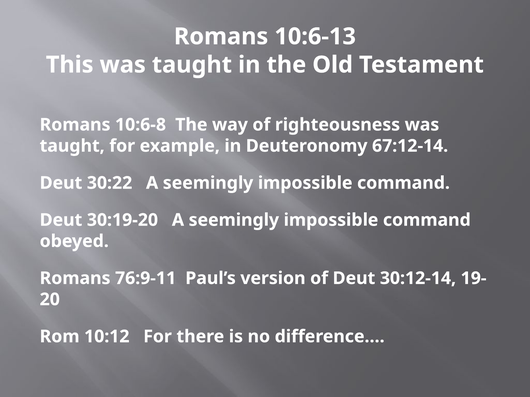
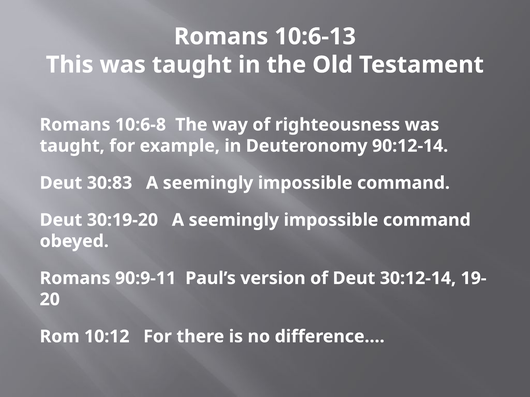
67:12-14: 67:12-14 -> 90:12-14 (410, 146)
30:22: 30:22 -> 30:83 (110, 183)
76:9-11: 76:9-11 -> 90:9-11 (146, 279)
